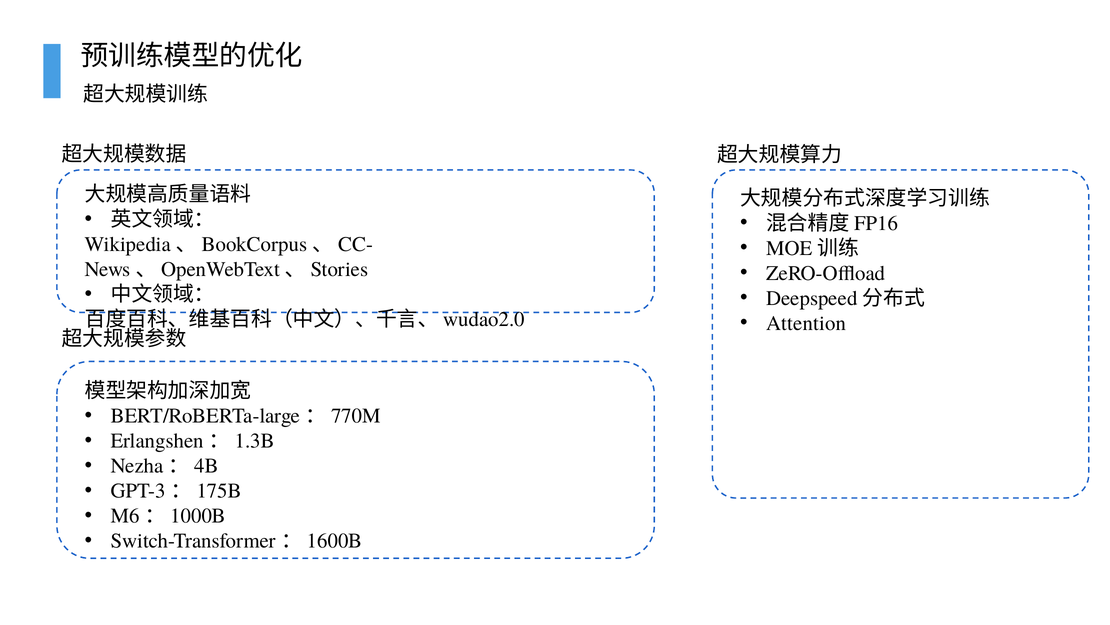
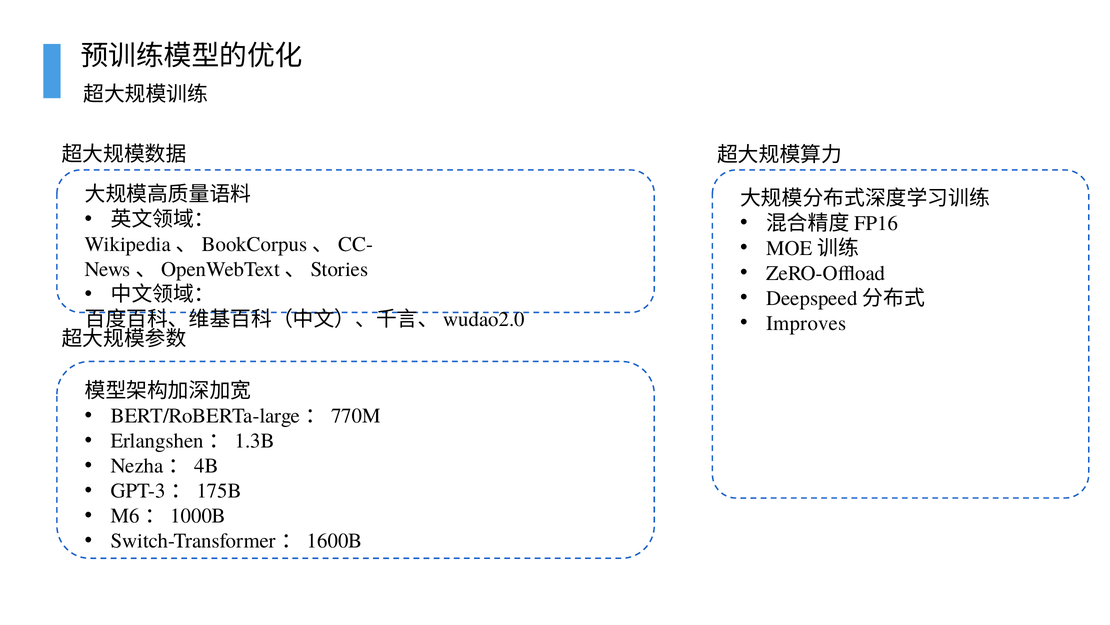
Attention: Attention -> Improves (806, 323)
